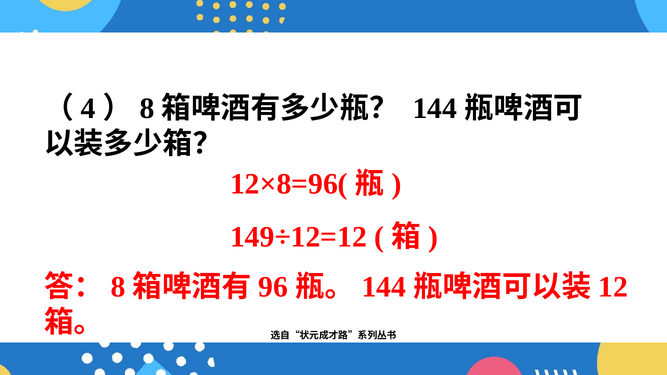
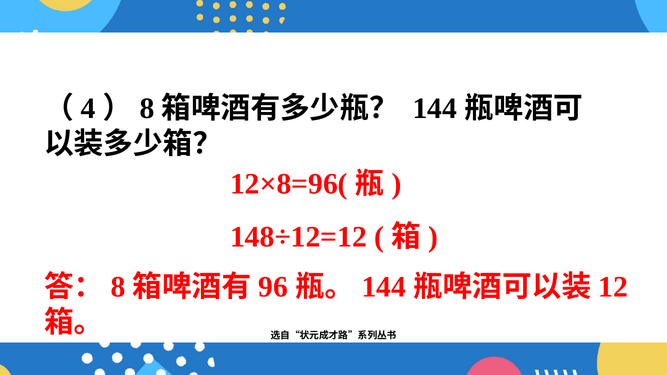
149÷12=12: 149÷12=12 -> 148÷12=12 (298, 237)
